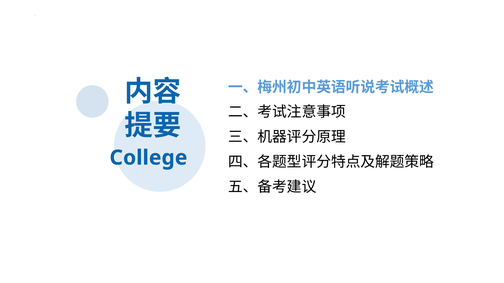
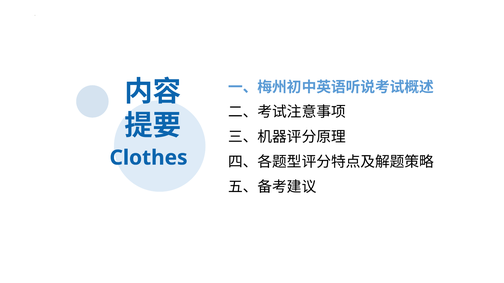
College: College -> Clothes (149, 158)
